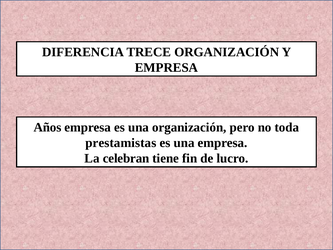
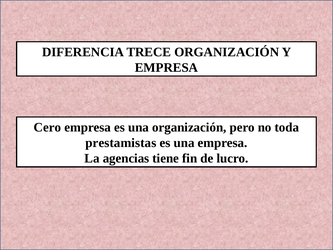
Años: Años -> Cero (47, 127)
celebran: celebran -> agencias (126, 158)
